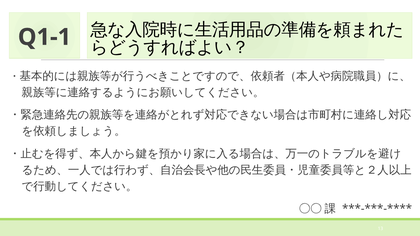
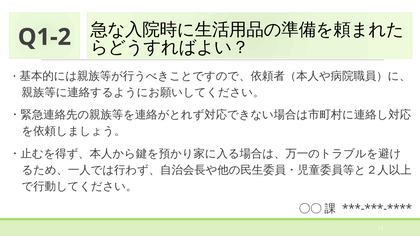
Q1-1: Q1-1 -> Q1-2 (44, 37)
